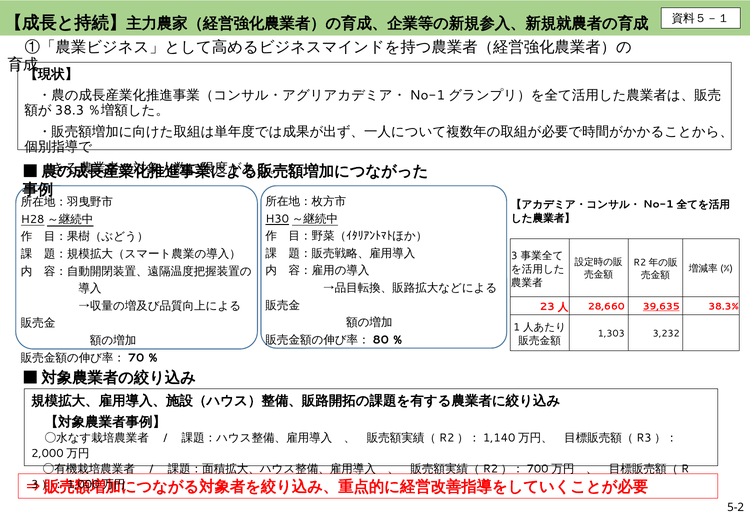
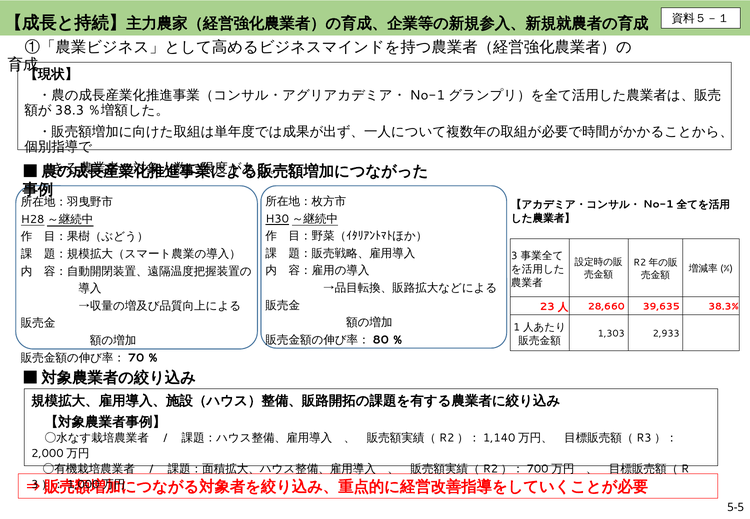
39,635 underline: present -> none (661, 307)
3,232: 3,232 -> 2,933 (666, 334)
5-2: 5-2 -> 5-5 (736, 508)
